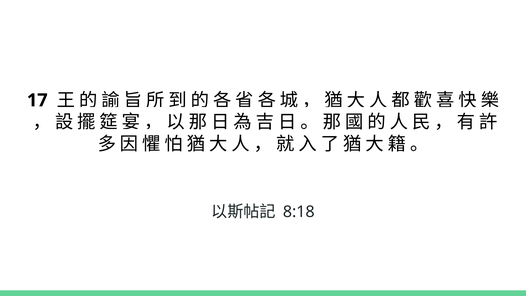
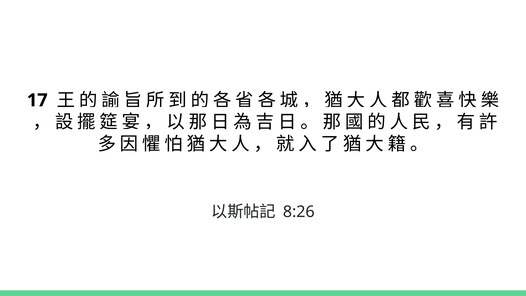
8:18: 8:18 -> 8:26 (299, 212)
